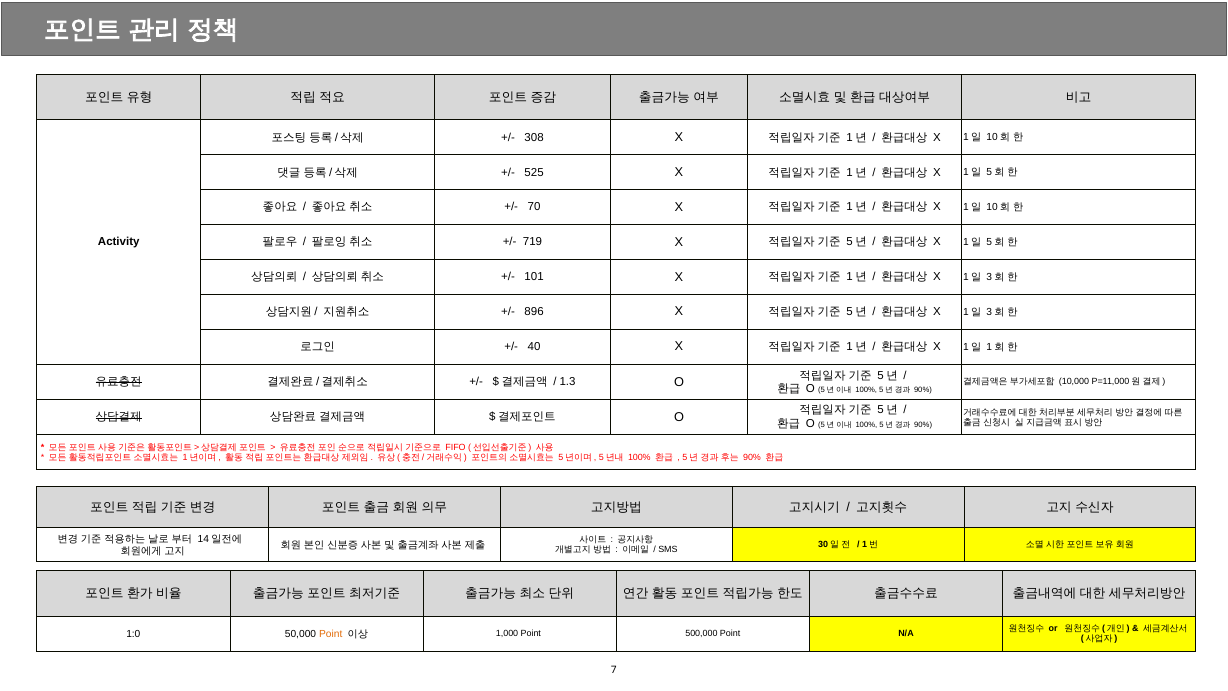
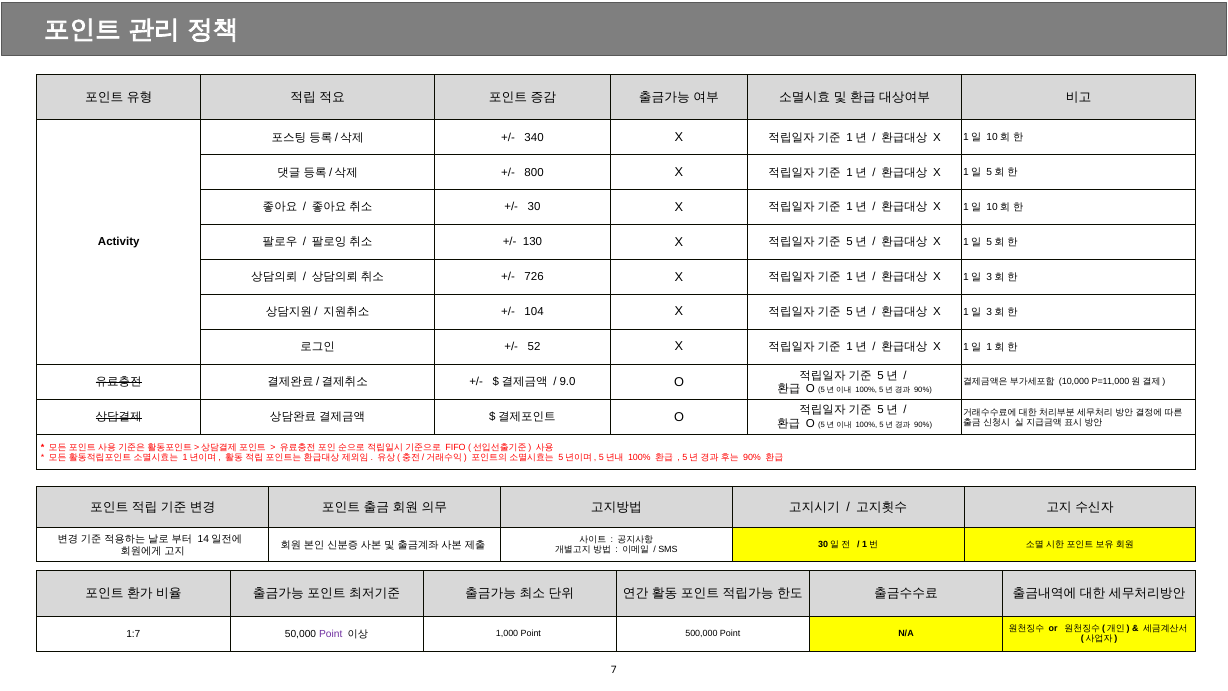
308: 308 -> 340 (534, 137)
525: 525 -> 800 (534, 172)
70: 70 -> 30 (534, 207)
719: 719 -> 130 (532, 242)
101: 101 -> 726 (534, 277)
896: 896 -> 104 (534, 312)
40: 40 -> 52 (534, 347)
1.3: 1.3 -> 9.0 (568, 382)
1:0: 1:0 -> 1:7 (133, 634)
Point colour: orange -> purple (331, 634)
